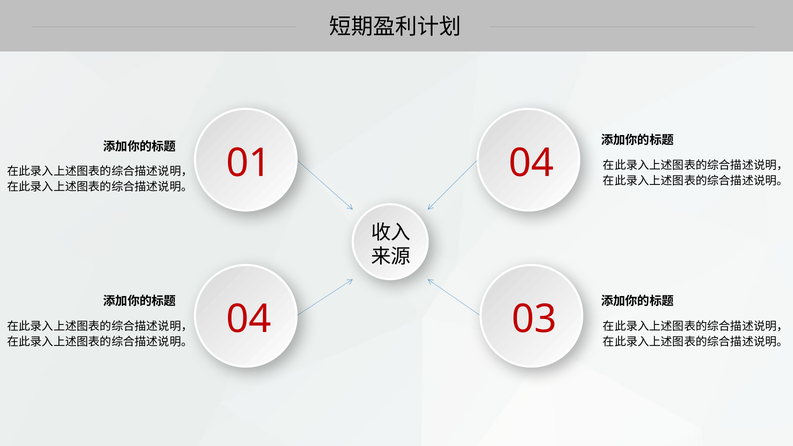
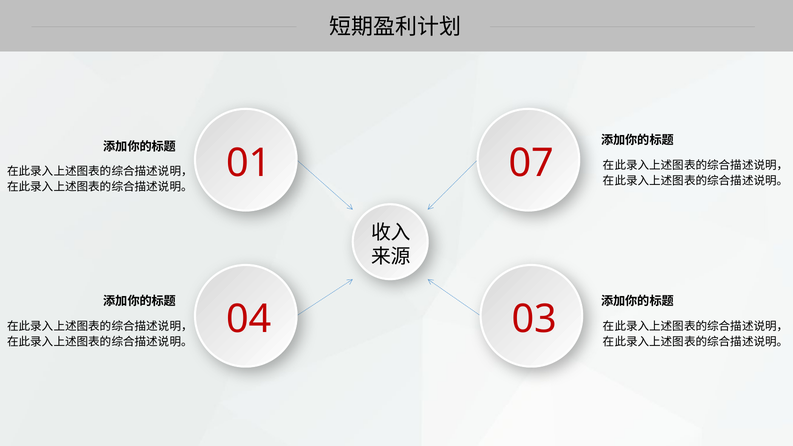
01 04: 04 -> 07 (531, 163)
